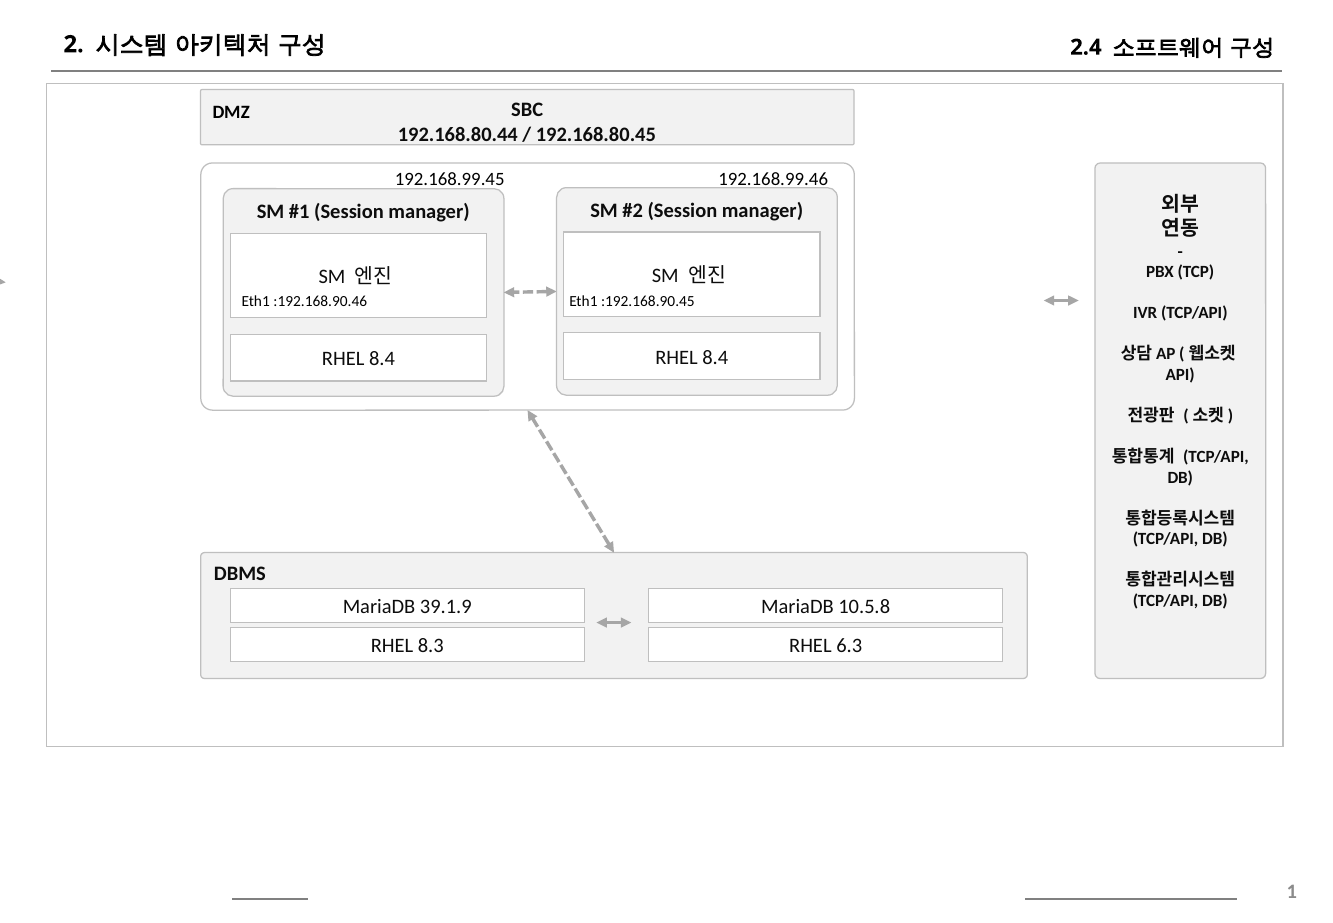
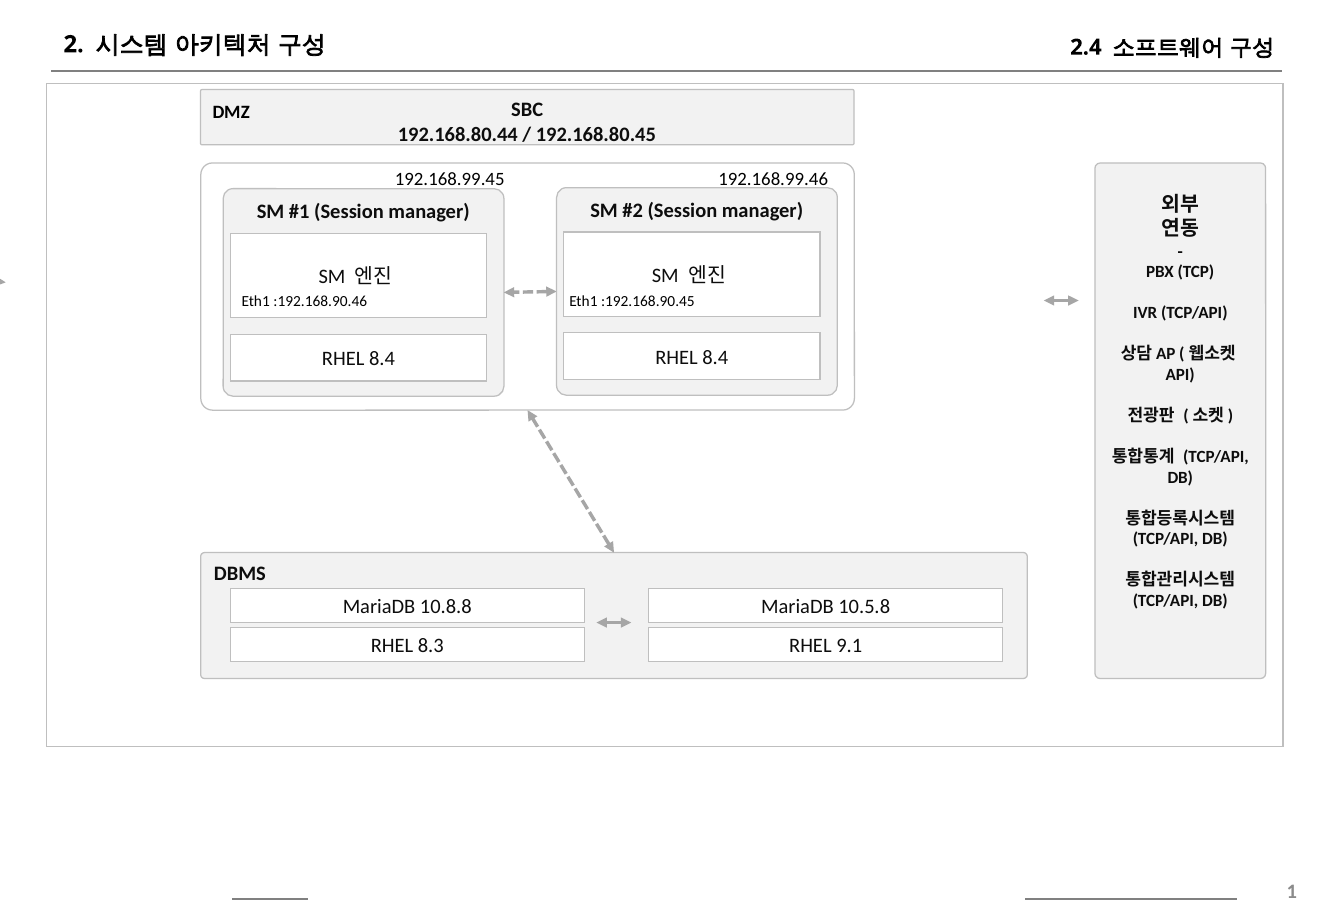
39.1.9: 39.1.9 -> 10.8.8 (446, 607)
6.3: 6.3 -> 9.1 (849, 646)
